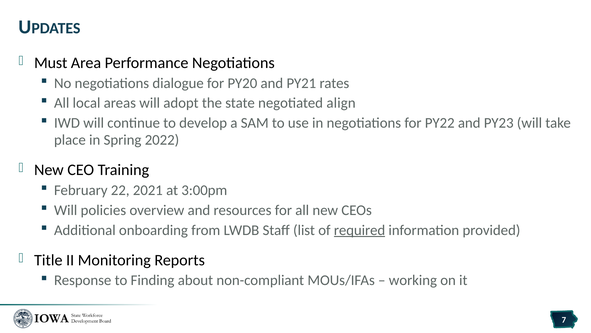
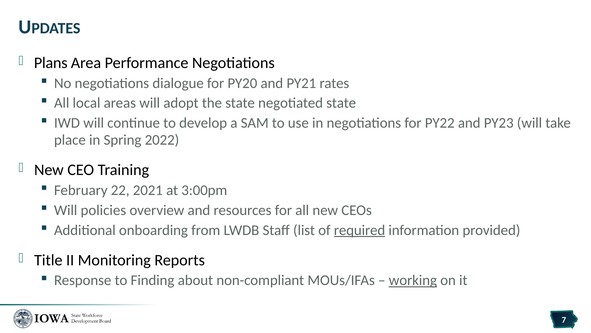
Must: Must -> Plans (51, 63)
negotiated align: align -> state (341, 103)
working underline: none -> present (413, 280)
